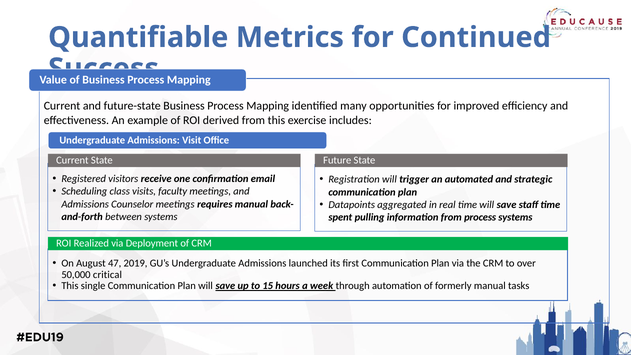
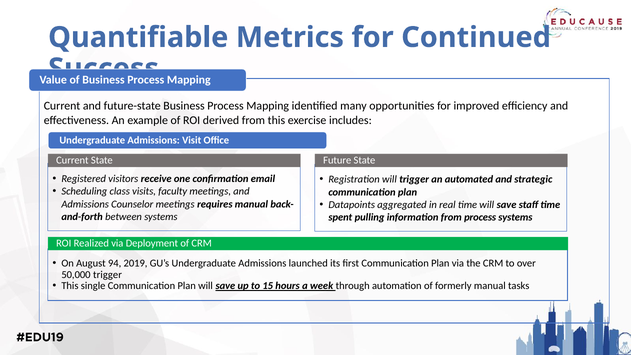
47: 47 -> 94 (115, 263)
50,000 critical: critical -> trigger (107, 275)
